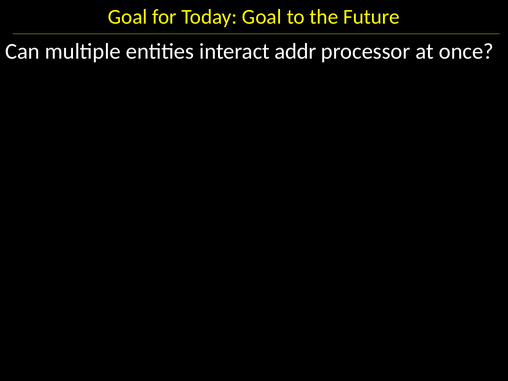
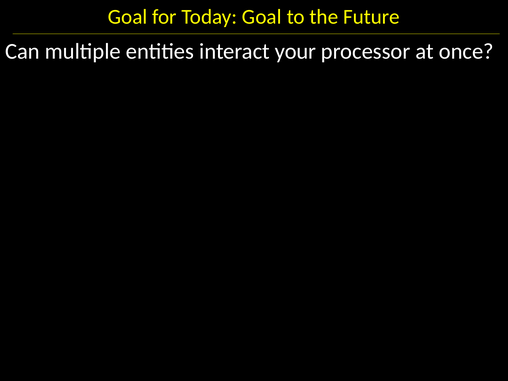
addr: addr -> your (296, 52)
